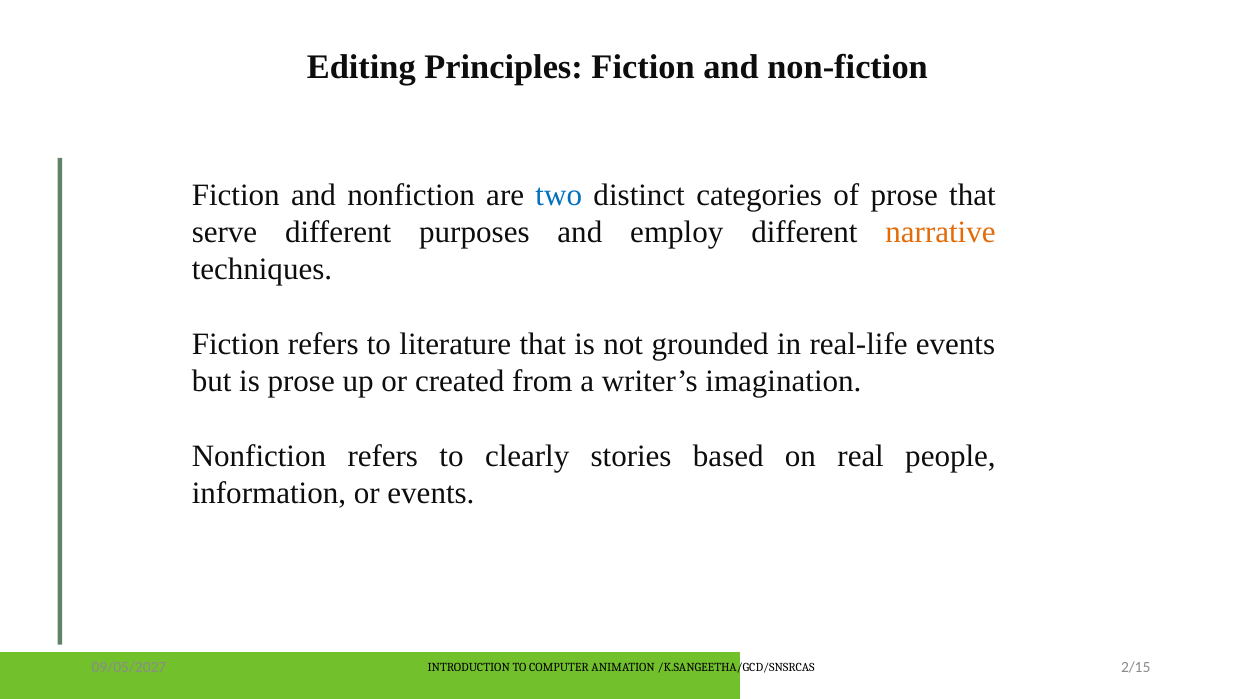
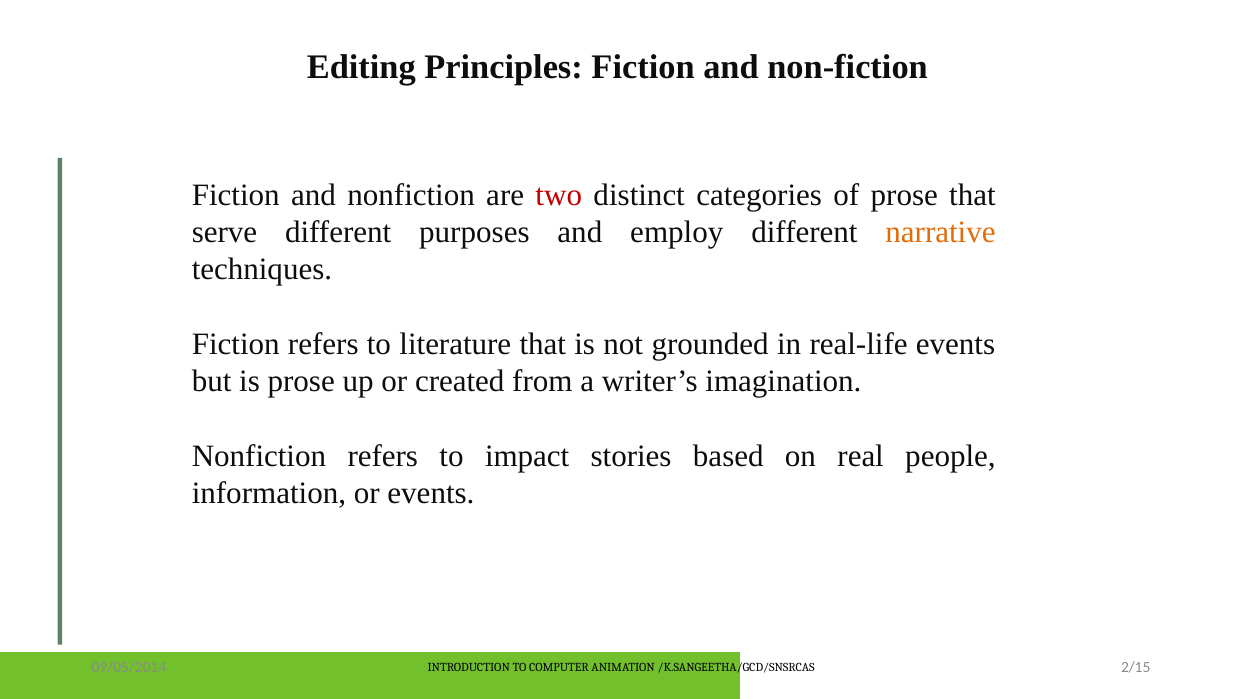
two colour: blue -> red (559, 195)
clearly: clearly -> impact (527, 456)
09/05/2027: 09/05/2027 -> 09/05/2014 (129, 667)
